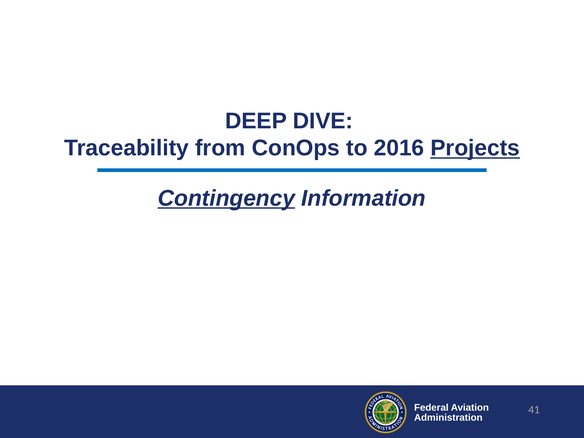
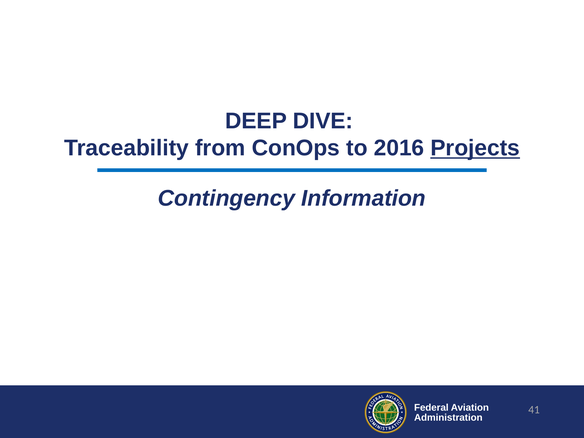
Contingency underline: present -> none (226, 198)
